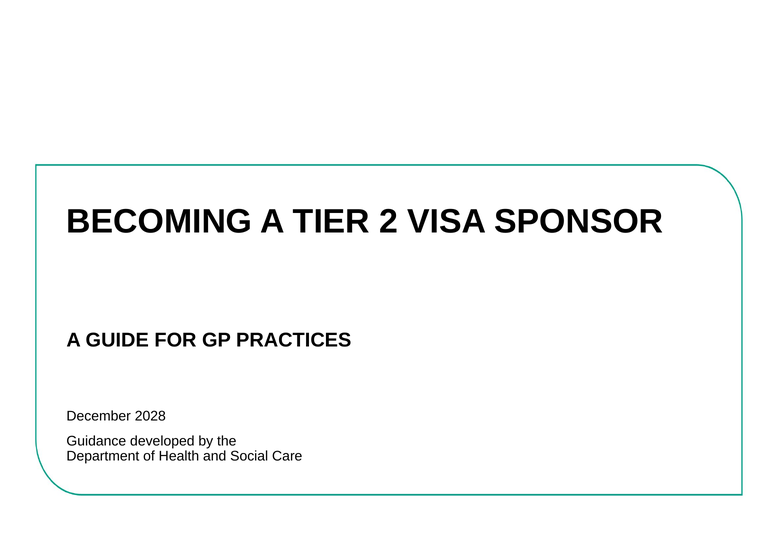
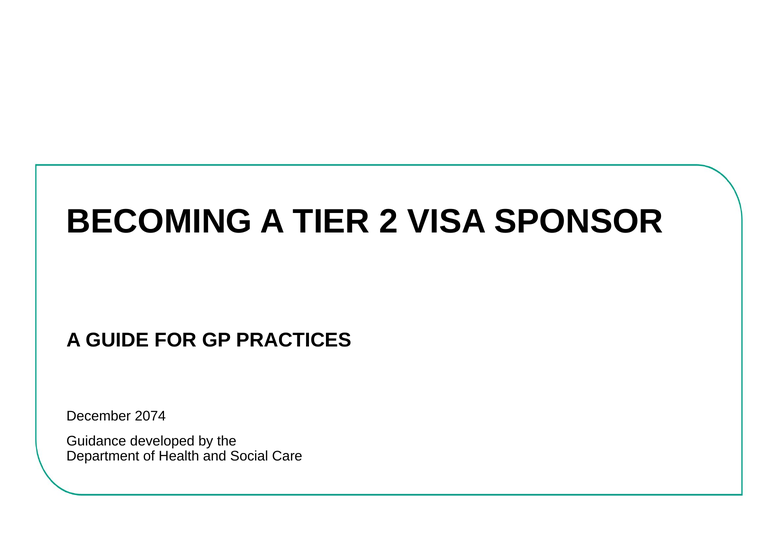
2028: 2028 -> 2074 (150, 416)
